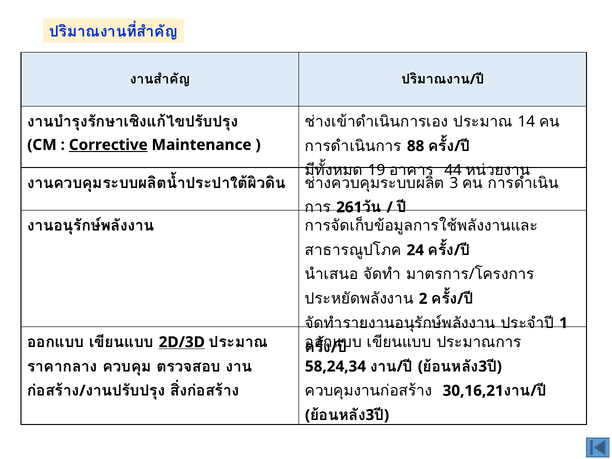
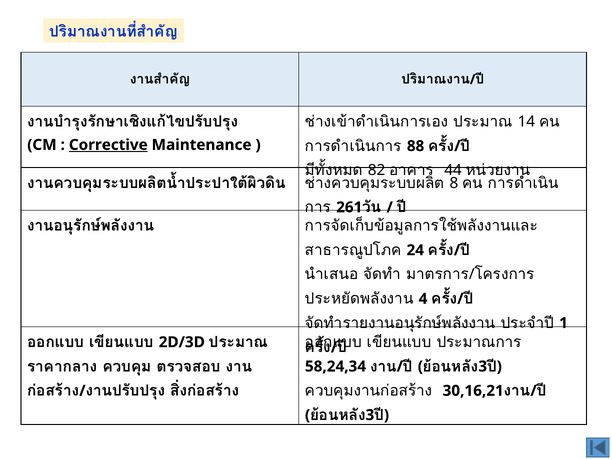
19: 19 -> 82 (377, 170)
3: 3 -> 8 (454, 183)
2: 2 -> 4 (423, 299)
2D/3D underline: present -> none (182, 342)
